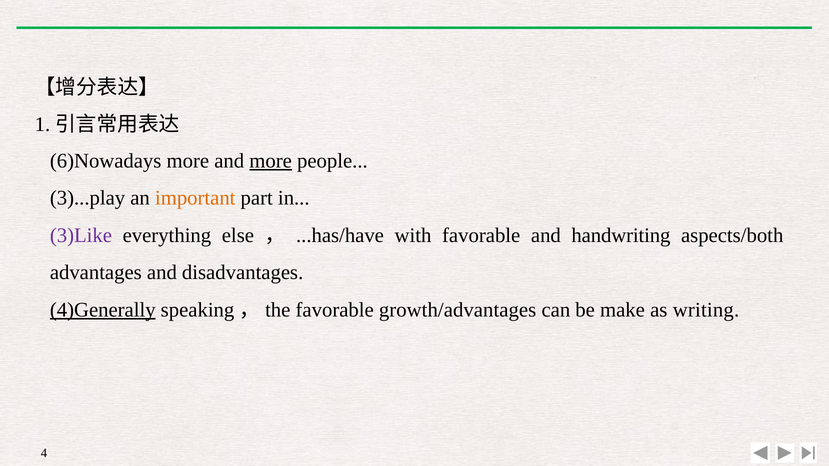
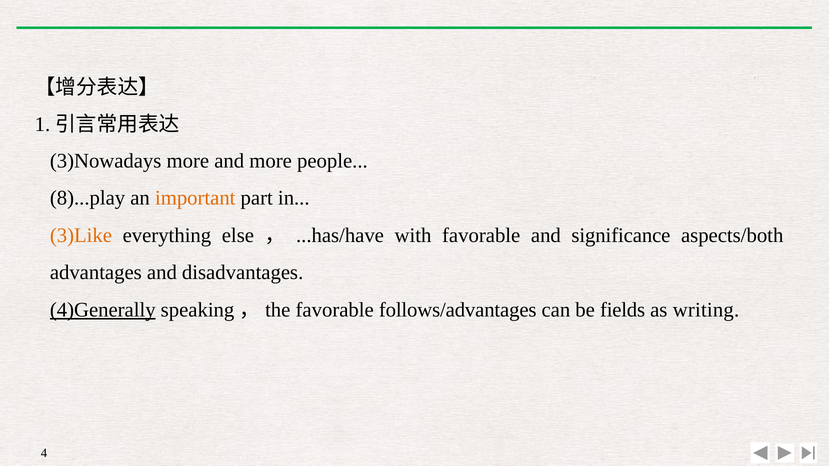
6)Nowadays: 6)Nowadays -> 3)Nowadays (106, 161)
more underline: present -> none (271, 161)
3)...play: 3)...play -> 8)...play (88, 198)
3)Like colour: purple -> orange (81, 235)
handwriting: handwriting -> significance (621, 235)
growth/advantages: growth/advantages -> follows/advantages (458, 310)
make: make -> fields (623, 310)
